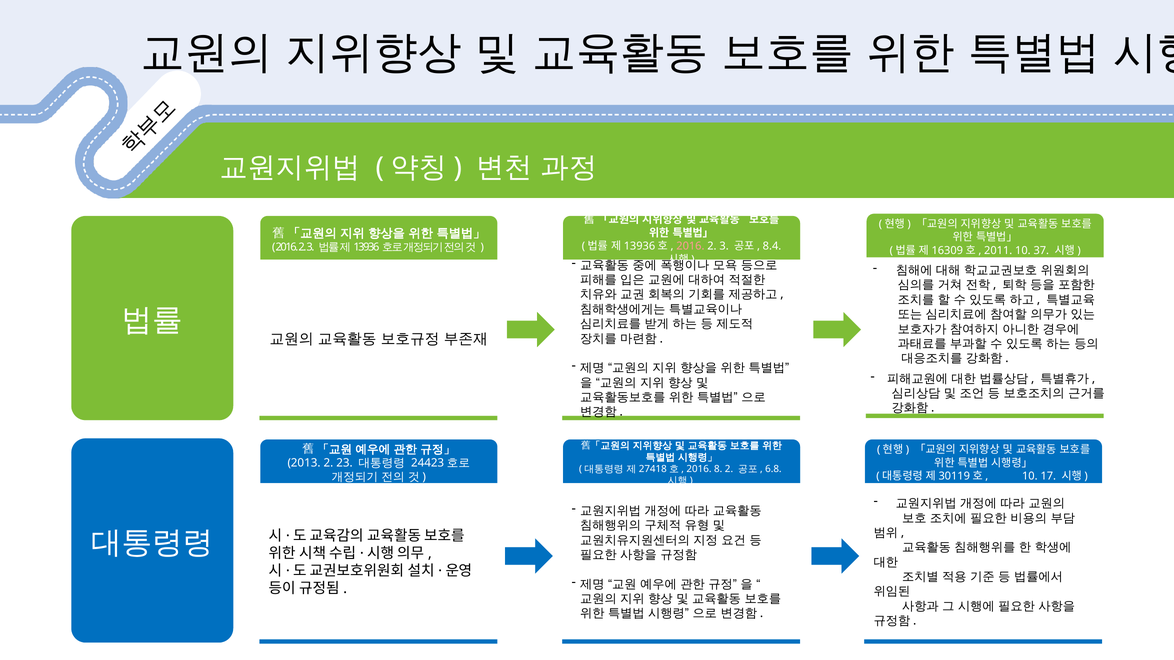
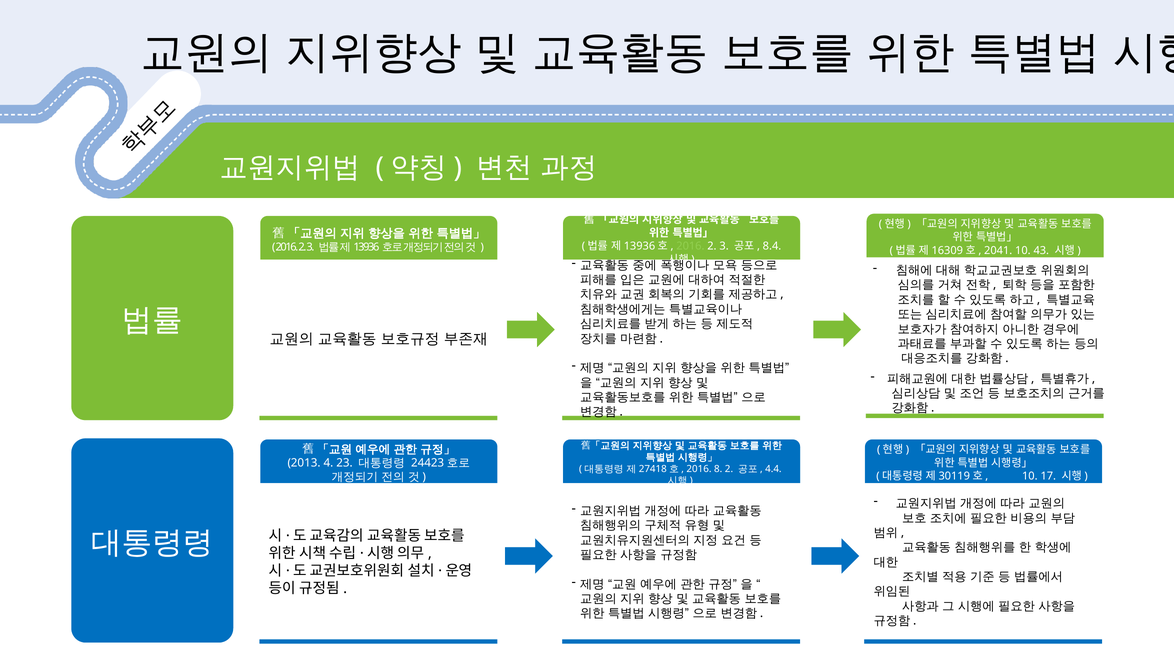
2016 colour: pink -> light green (690, 246)
2011: 2011 -> 2041 (998, 251)
37: 37 -> 43 (1041, 251)
2013 2: 2 -> 4 (328, 463)
6.8: 6.8 -> 4.4 (773, 469)
